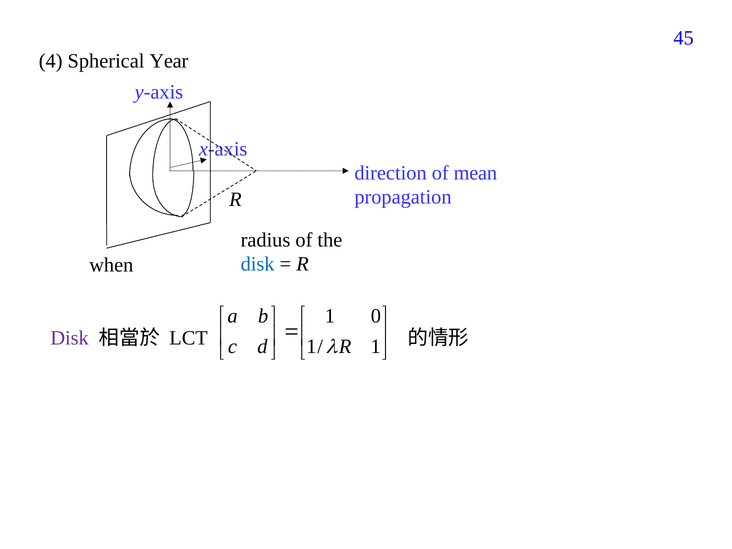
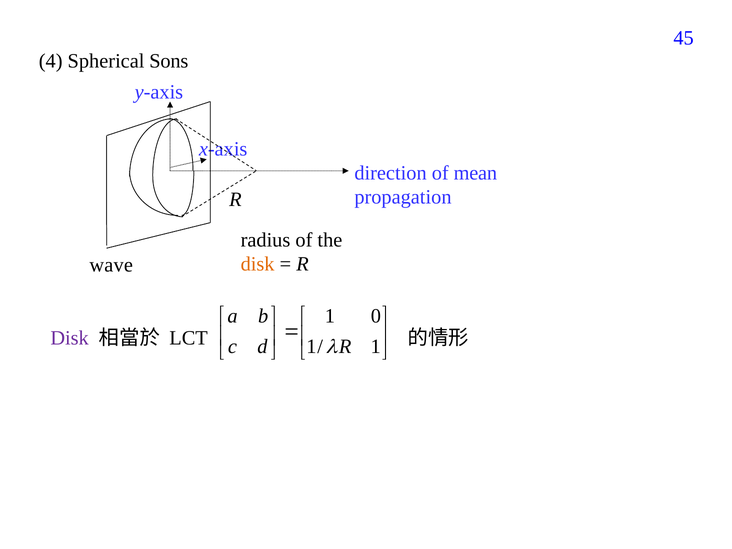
Year: Year -> Sons (169, 61)
disk colour: blue -> orange (258, 264)
when: when -> wave (111, 265)
